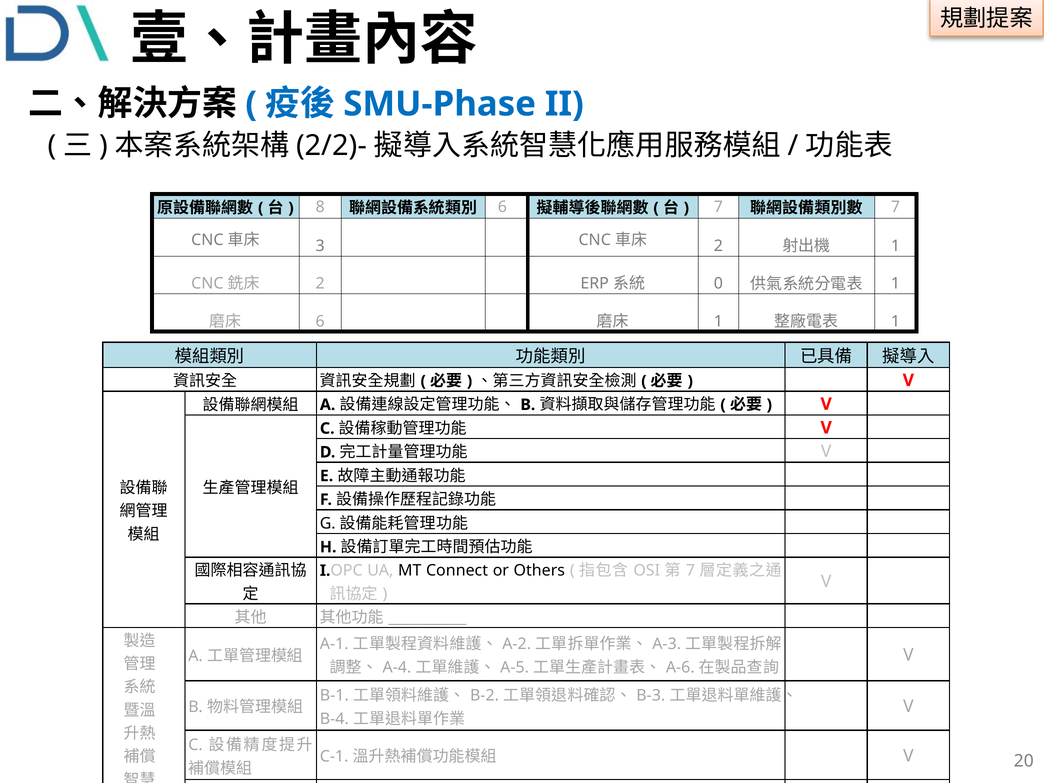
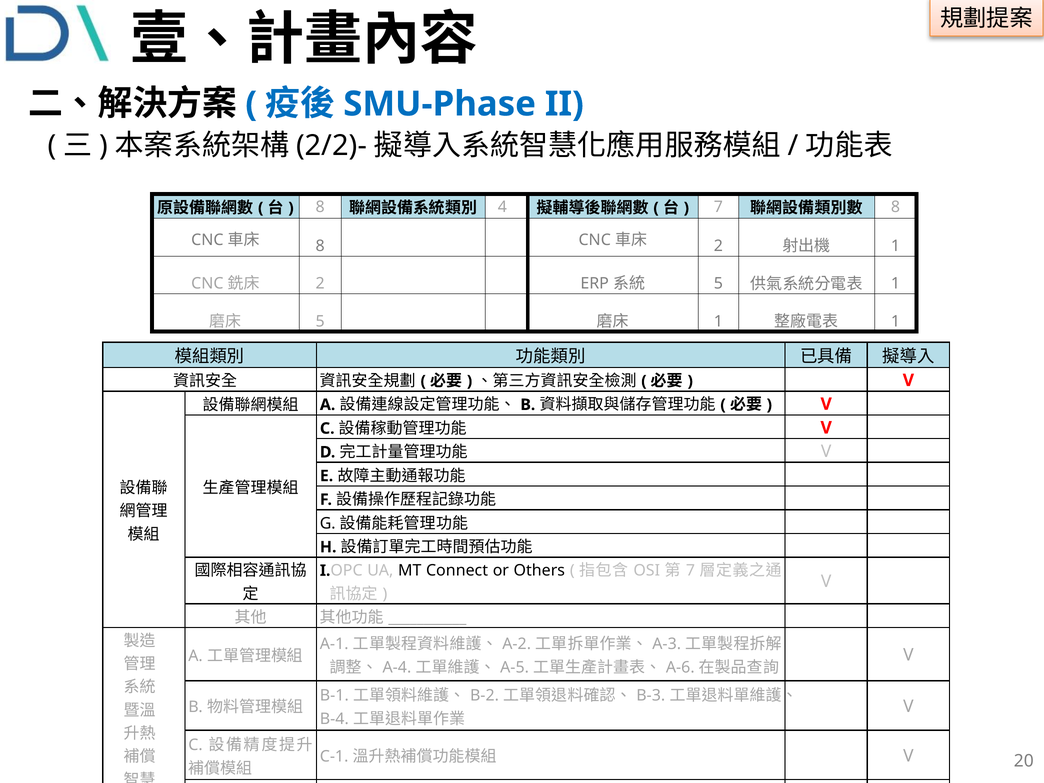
6: 6 -> 4 (502, 207)
7: 7 -> 8 (895, 207)
3: 3 -> 8 (320, 246)
0: 0 -> 5 (718, 284)
6: 6 -> 5 (320, 321)
